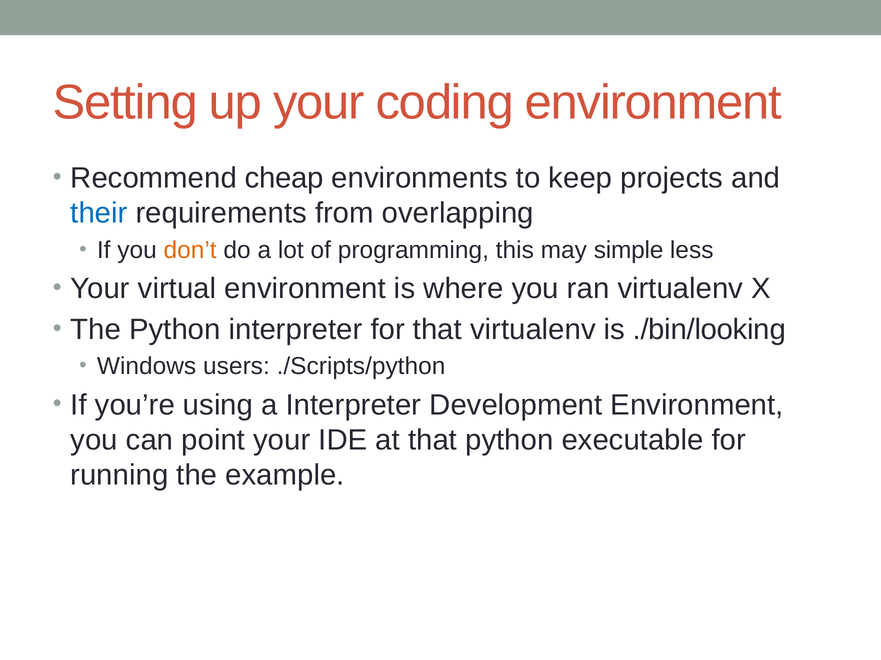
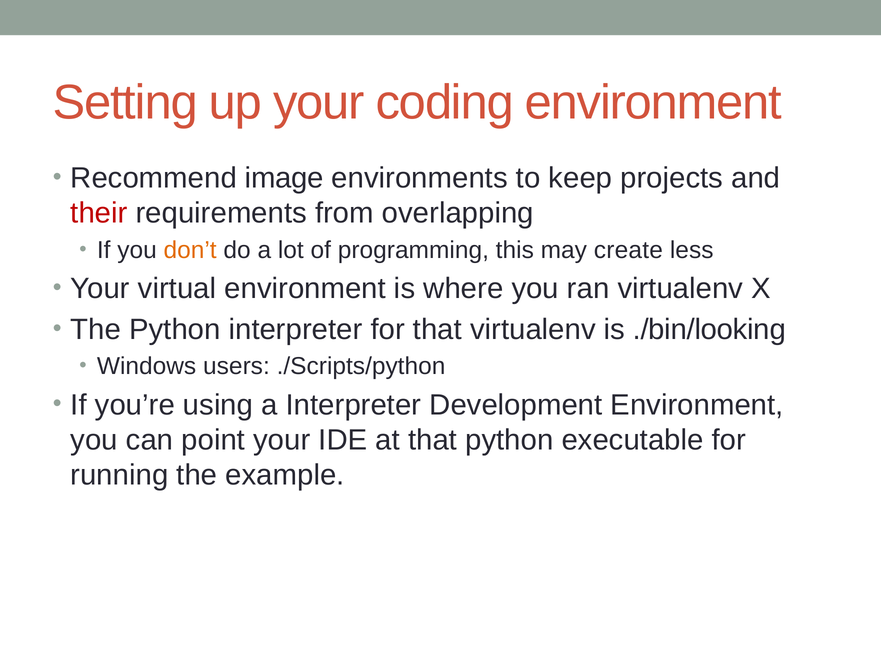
cheap: cheap -> image (284, 178)
their colour: blue -> red (99, 214)
simple: simple -> create (628, 250)
